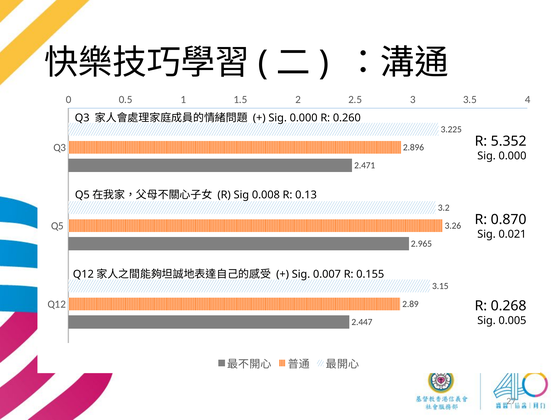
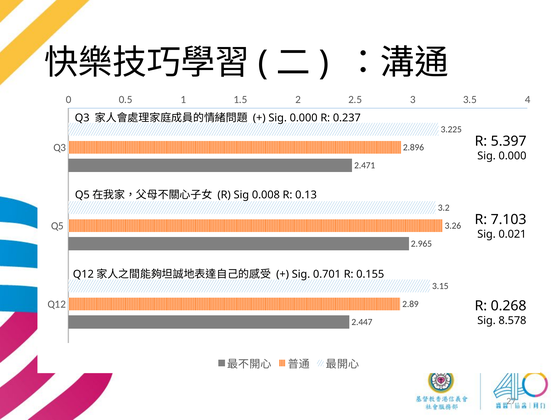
0.260: 0.260 -> 0.237 (347, 118)
5.352: 5.352 -> 5.397 (509, 141)
0.870: 0.870 -> 7.103 (509, 219)
0.007: 0.007 -> 0.701 (327, 274)
0.005: 0.005 -> 8.578 (512, 321)
